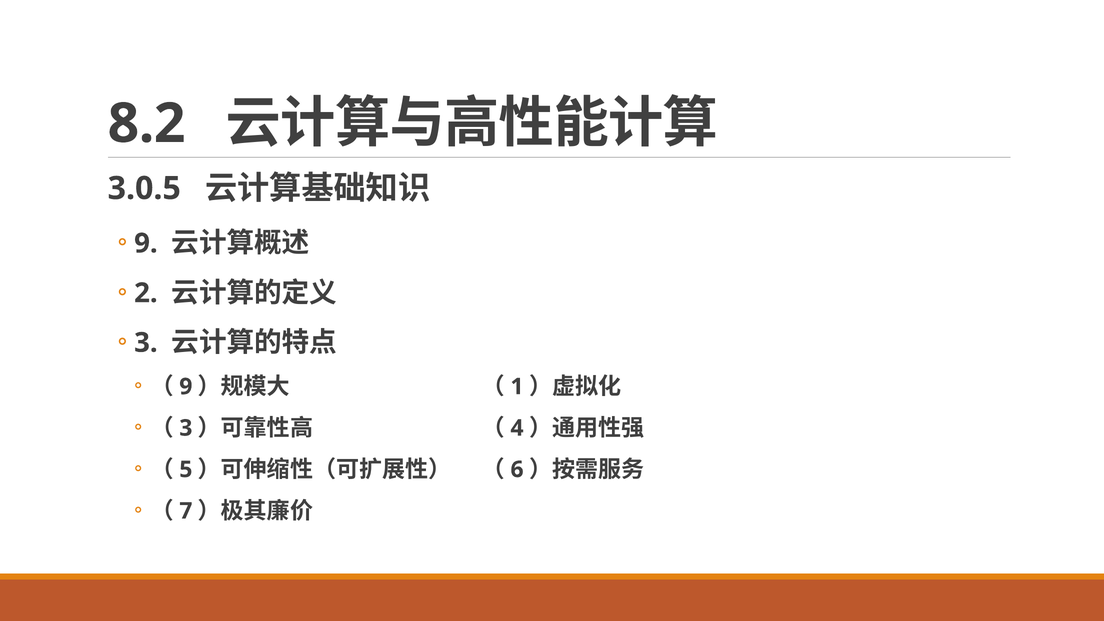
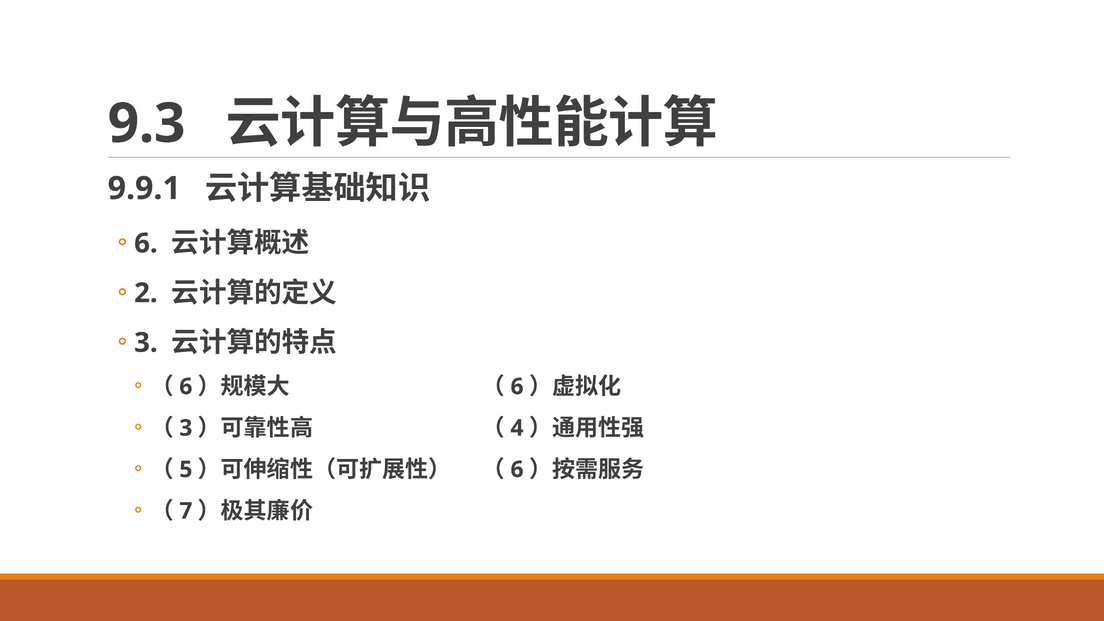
8.2: 8.2 -> 9.3 (147, 124)
3.0.5: 3.0.5 -> 9.9.1 (144, 188)
9: 9 -> 6 (146, 243)
9: 9 -> 6 (186, 387)
1: 1 -> 6 (517, 387)
